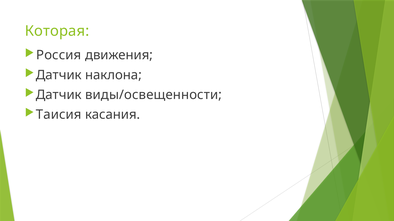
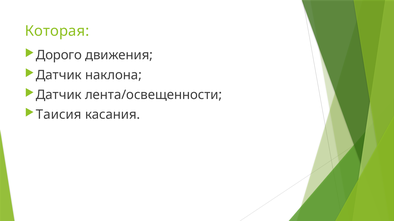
Россия: Россия -> Дорого (59, 55)
виды/освещенности: виды/освещенности -> лента/освещенности (154, 95)
